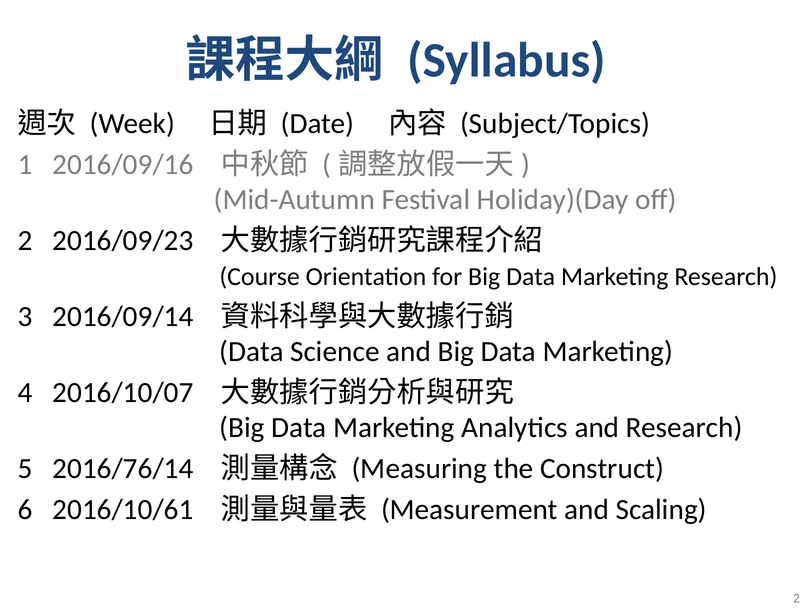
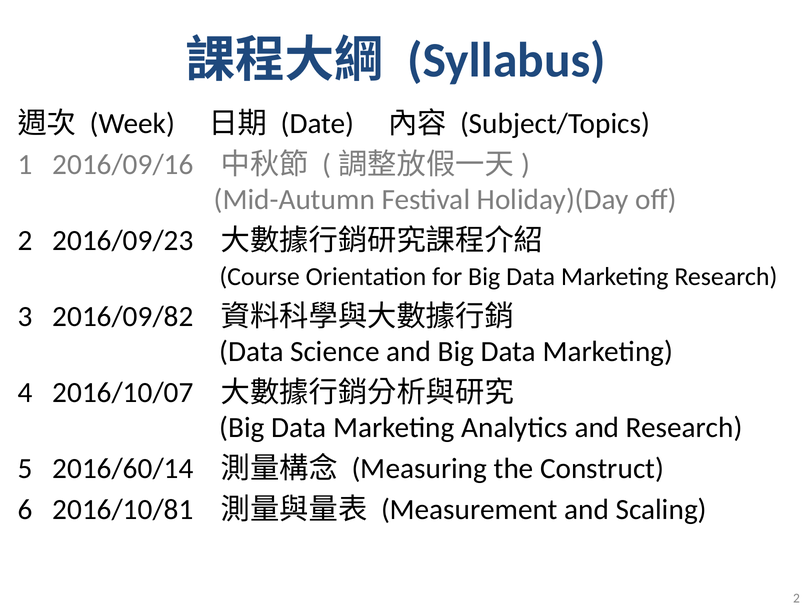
2016/09/14: 2016/09/14 -> 2016/09/82 (123, 317)
2016/76/14: 2016/76/14 -> 2016/60/14 (123, 469)
2016/10/61: 2016/10/61 -> 2016/10/81 (123, 510)
